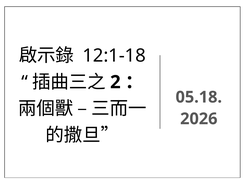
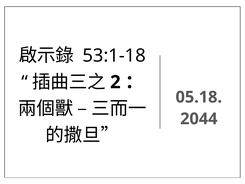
12:1-18: 12:1-18 -> 53:1-18 (114, 56)
2026: 2026 -> 2044 (199, 119)
